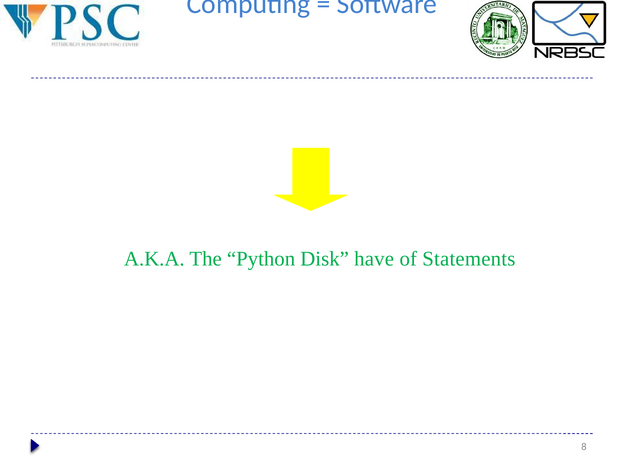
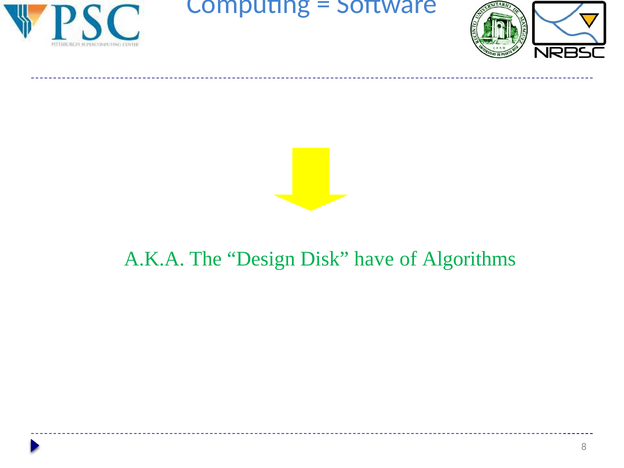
The Python: Python -> Design (261, 259)
Statements: Statements -> Algorithms (469, 259)
